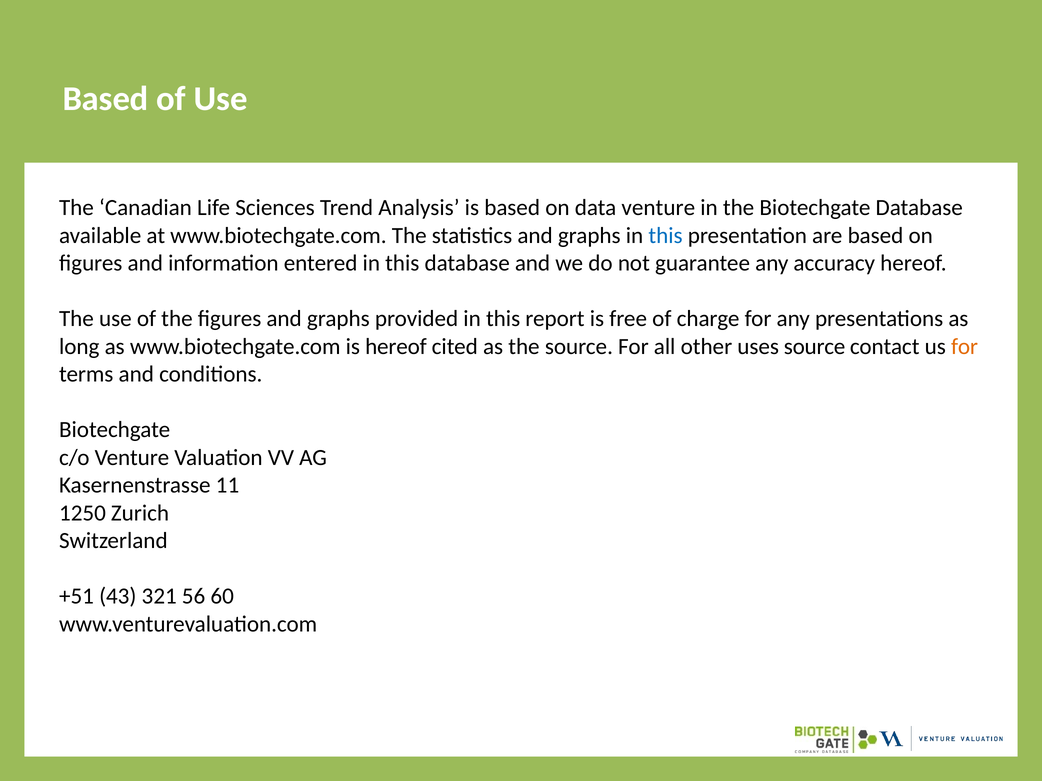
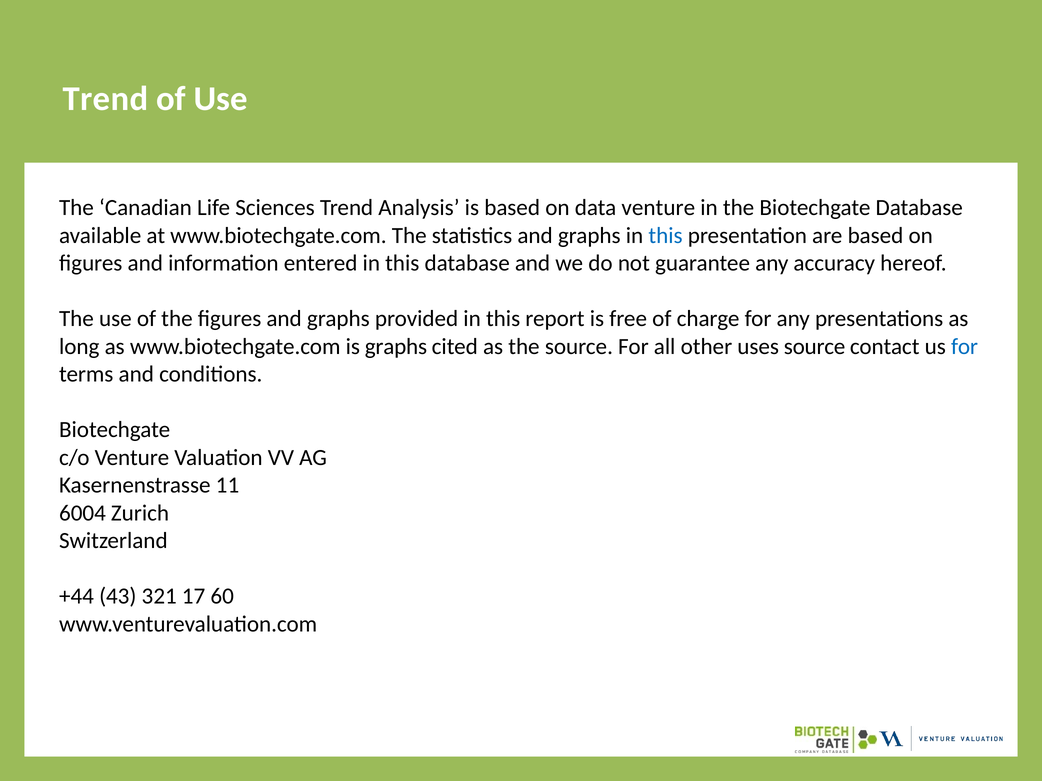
Based: Based -> Trend (105, 99)
is hereof: hereof -> graphs (396, 347)
for colour: orange -> blue (964, 347)
1250: 1250 -> 6004 (82, 513)
+51: +51 -> +44 (77, 597)
56: 56 -> 17 (194, 597)
